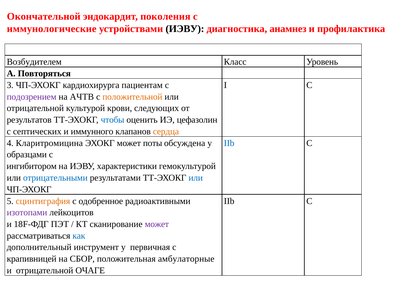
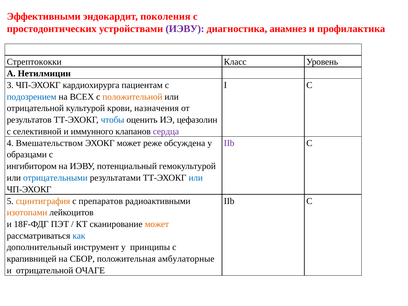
Окончательной: Окончательной -> Эффективными (44, 16)
иммунологические: иммунологические -> простодонтических (52, 29)
ИЭВУ colour: black -> purple (185, 29)
Возбудителем: Возбудителем -> Стрептококки (34, 62)
Повторяться: Повторяться -> Нетилмицин (44, 74)
подозрением colour: purple -> blue (32, 97)
АЧТВ: АЧТВ -> ВСЕХ (82, 97)
следующих: следующих -> назначения (157, 108)
септических: септических -> селективной (37, 131)
сердца colour: orange -> purple (166, 131)
Кларитромицина: Кларитромицина -> Вмешательством (49, 143)
поты: поты -> реже (153, 143)
IIb colour: blue -> purple (229, 143)
характеристики: характеристики -> потенциальный (127, 166)
одобренное: одобренное -> препаратов (101, 201)
изотопами colour: purple -> orange (27, 213)
может colour: purple -> orange (157, 224)
первичная: первичная -> принципы (150, 247)
